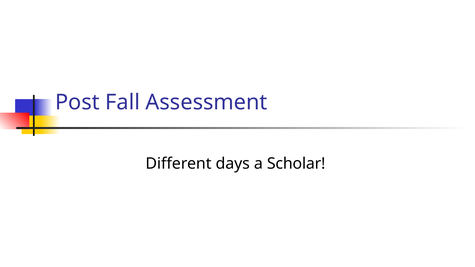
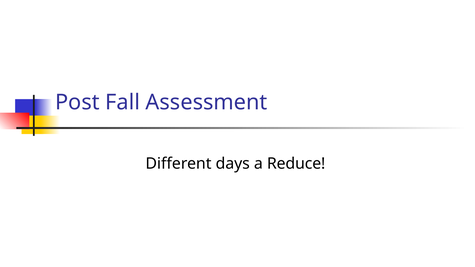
Scholar: Scholar -> Reduce (296, 164)
